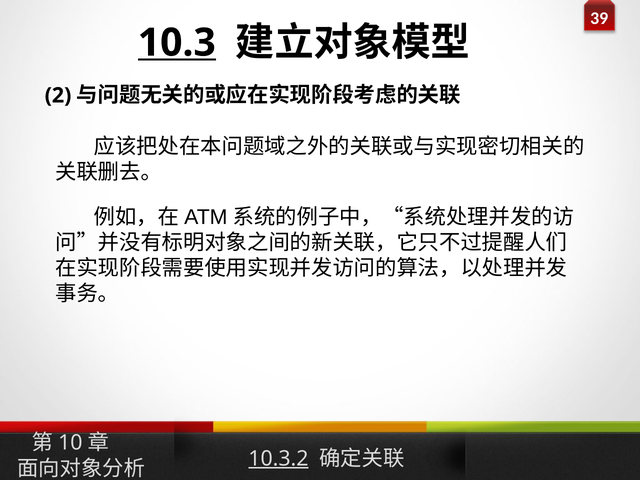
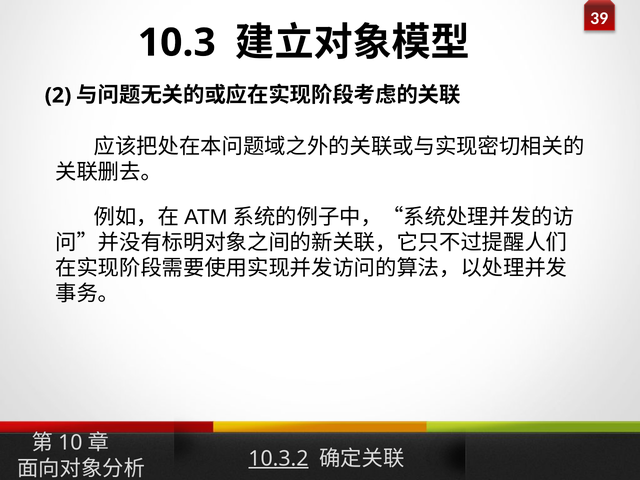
10.3 underline: present -> none (177, 43)
